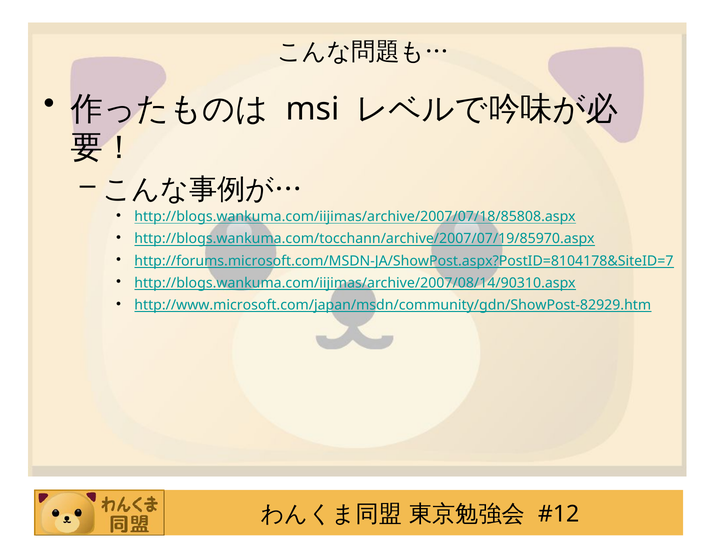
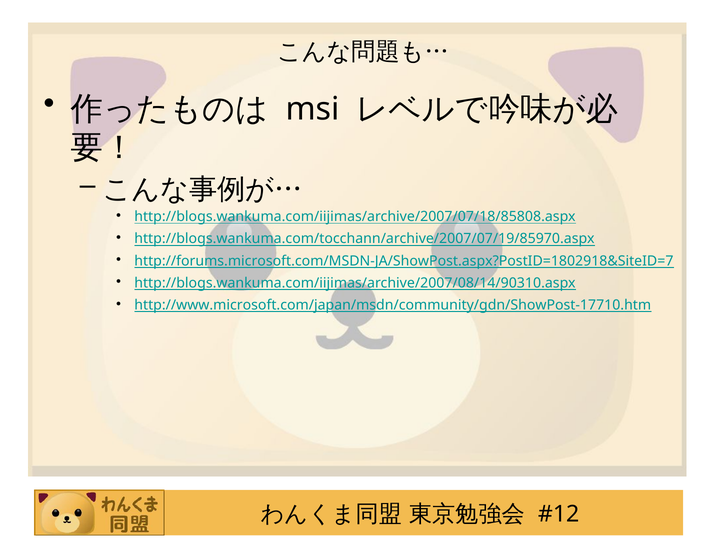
http://forums.microsoft.com/MSDN-JA/ShowPost.aspx?PostID=8104178&SiteID=7: http://forums.microsoft.com/MSDN-JA/ShowPost.aspx?PostID=8104178&SiteID=7 -> http://forums.microsoft.com/MSDN-JA/ShowPost.aspx?PostID=1802918&SiteID=7 (404, 261)
http://www.microsoft.com/japan/msdn/community/gdn/ShowPost-82929.htm: http://www.microsoft.com/japan/msdn/community/gdn/ShowPost-82929.htm -> http://www.microsoft.com/japan/msdn/community/gdn/ShowPost-17710.htm (393, 305)
